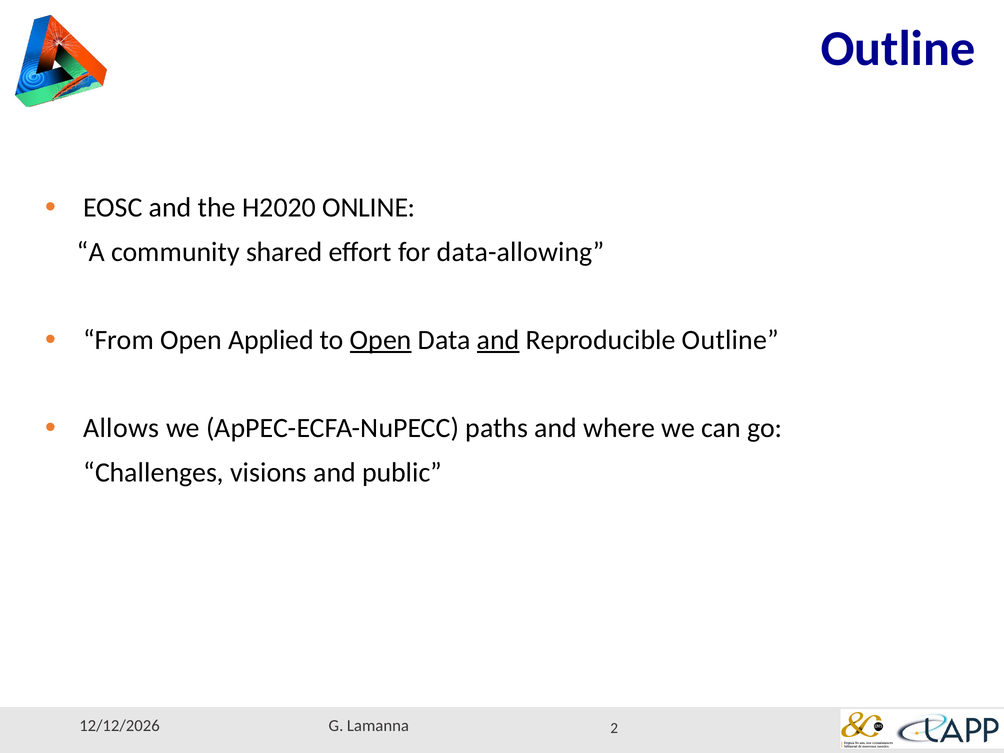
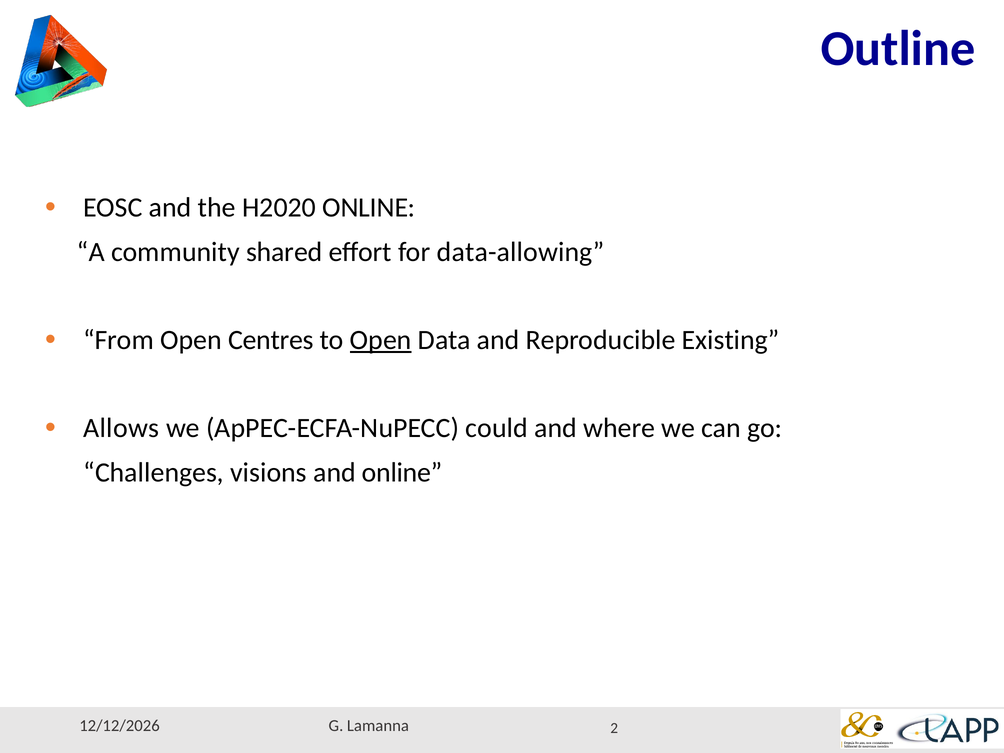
Applied: Applied -> Centres (271, 340)
and underline: present -> none (498, 340)
Reproducible Outline: Outline -> Existing (731, 340)
paths: paths -> could (497, 428)
and public: public -> online (402, 472)
